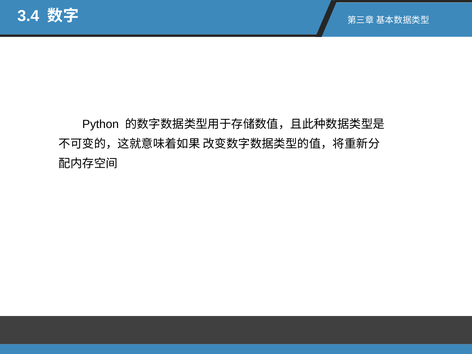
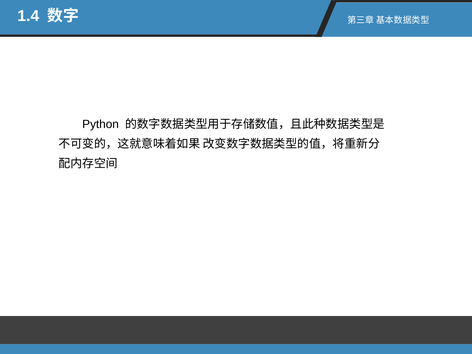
3.4: 3.4 -> 1.4 (28, 16)
